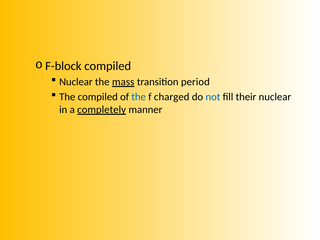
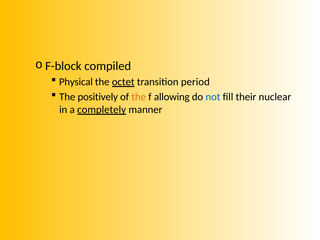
Nuclear: Nuclear -> Physical (76, 82)
mass: mass -> octet (123, 82)
The compiled: compiled -> positively (98, 97)
the colour: blue -> orange (139, 97)
charged: charged -> allowing (172, 97)
